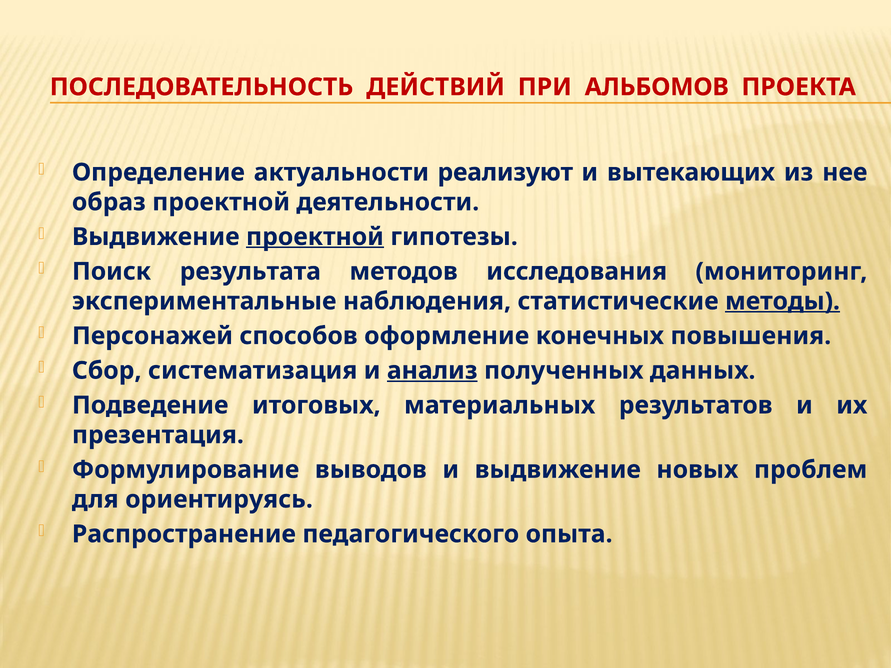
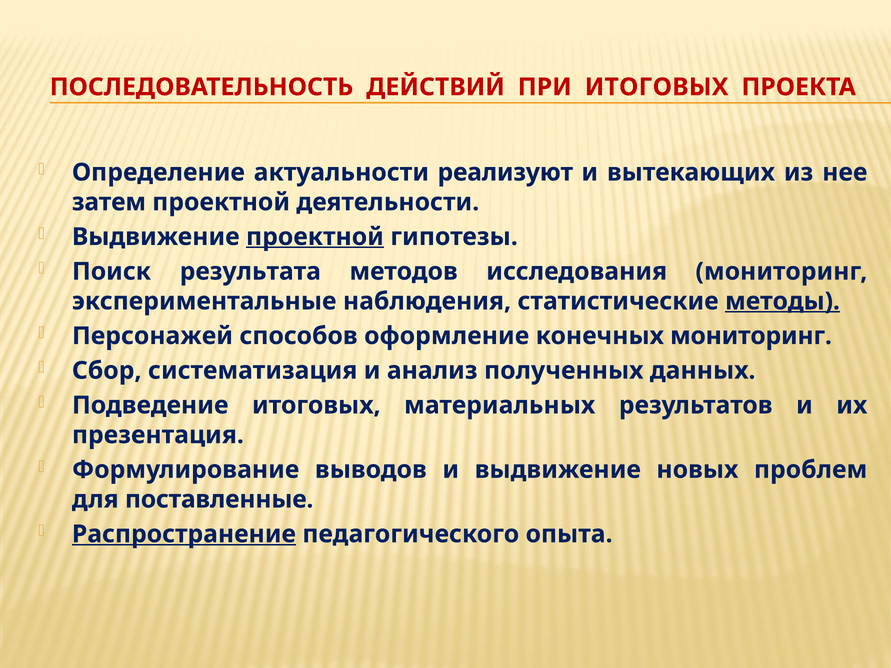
ПРИ АЛЬБОМОВ: АЛЬБОМОВ -> ИТОГОВЫХ (657, 87)
образ: образ -> затем (109, 202)
конечных повышения: повышения -> мониторинг (751, 336)
анализ underline: present -> none (432, 371)
ориентируясь: ориентируясь -> поставленные (219, 500)
Распространение underline: none -> present (184, 534)
